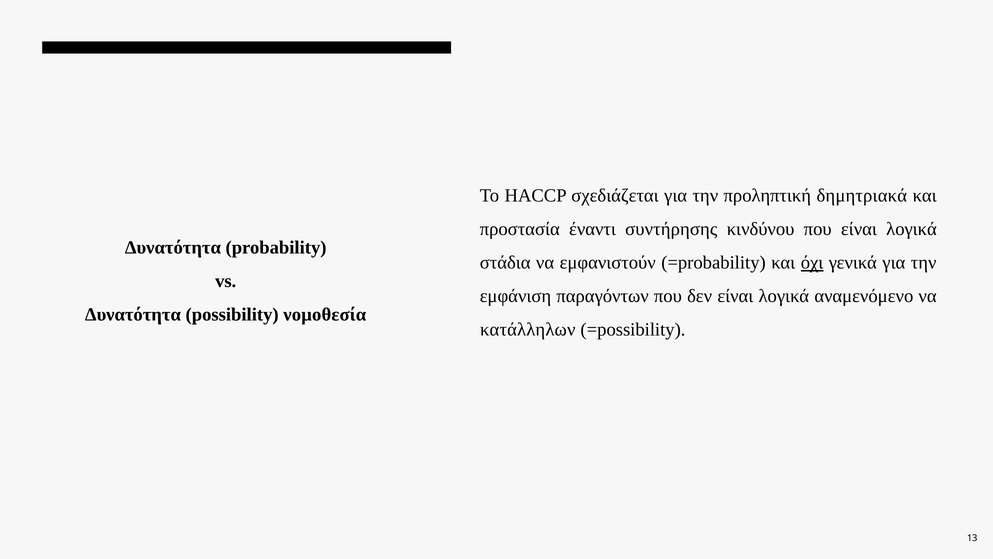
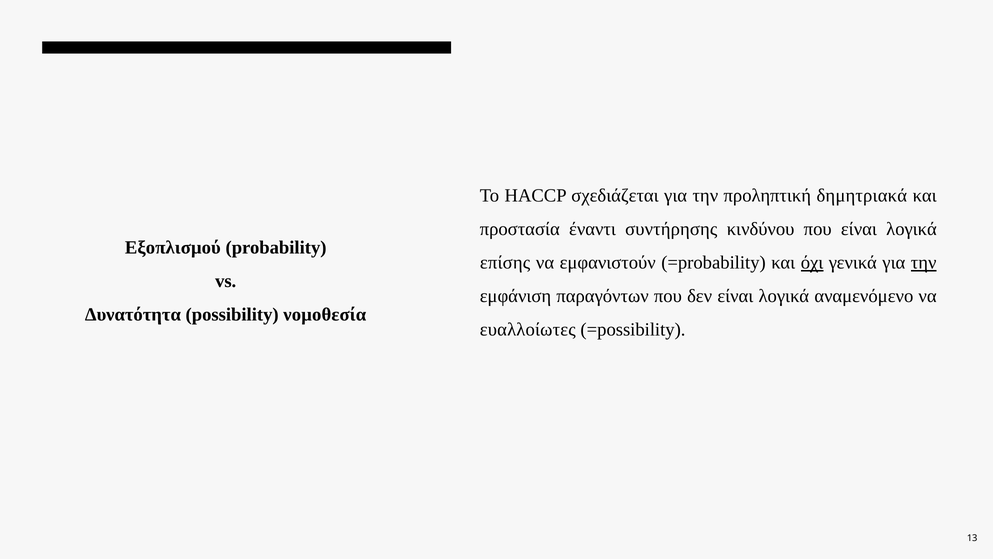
Δυνατότητα: Δυνατότητα -> Εξοπλισμού (173, 247)
στάδια: στάδια -> επίσης (505, 263)
την underline: none -> present (924, 263)
κατάλληλων: κατάλληλων -> ευαλλοίωτες (528, 330)
